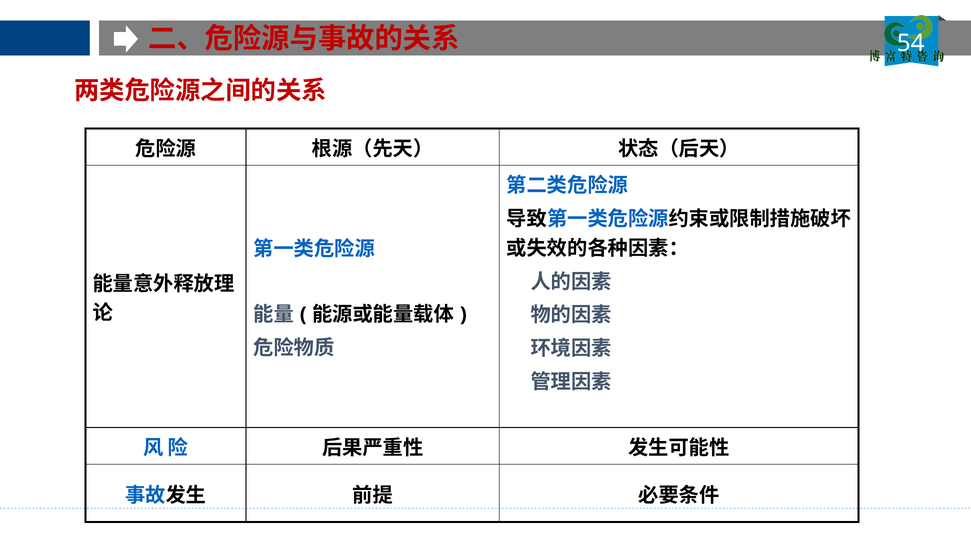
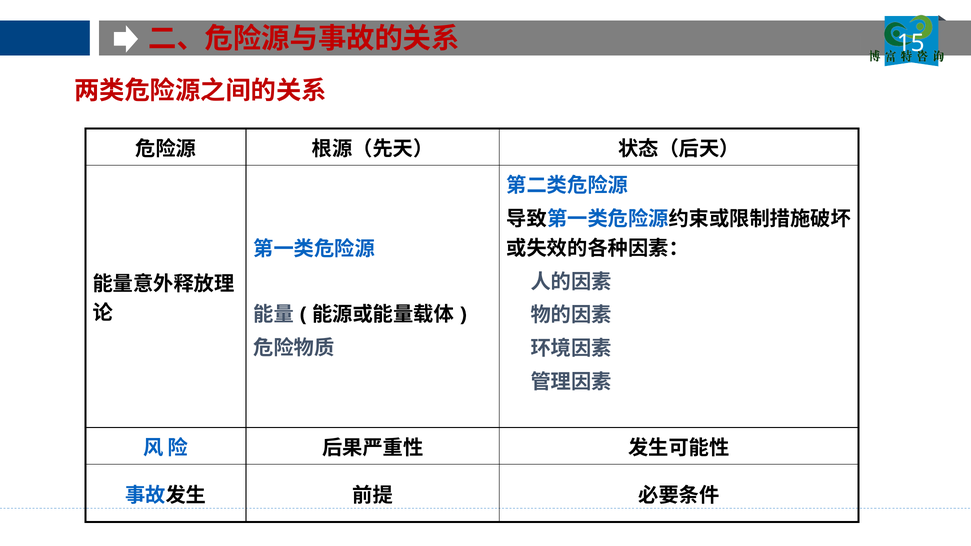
54: 54 -> 15 (911, 43)
